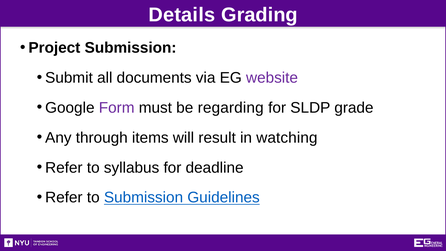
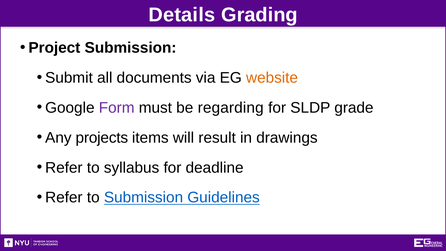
website colour: purple -> orange (272, 78)
through: through -> projects (102, 138)
watching: watching -> drawings (287, 138)
